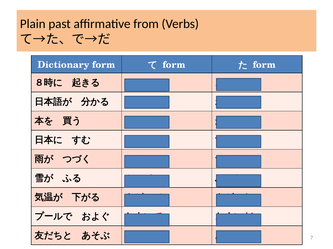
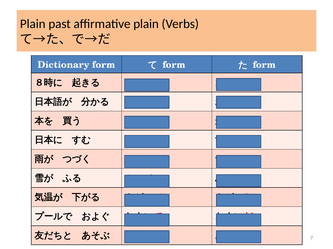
affirmative from: from -> plain (146, 24)
